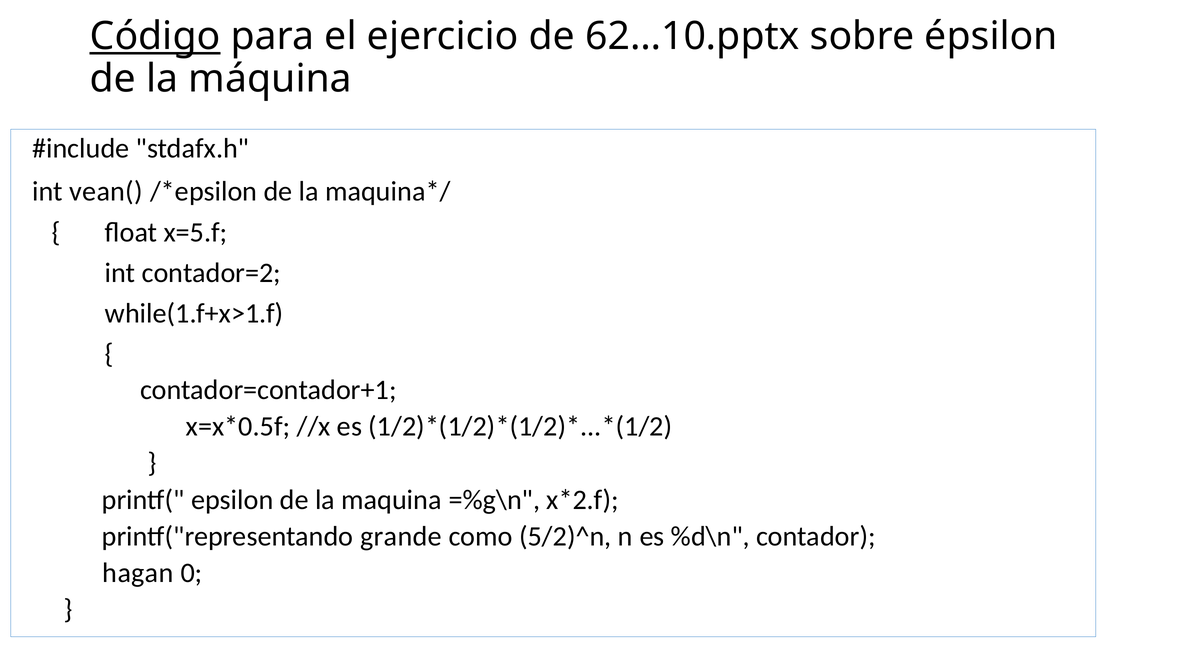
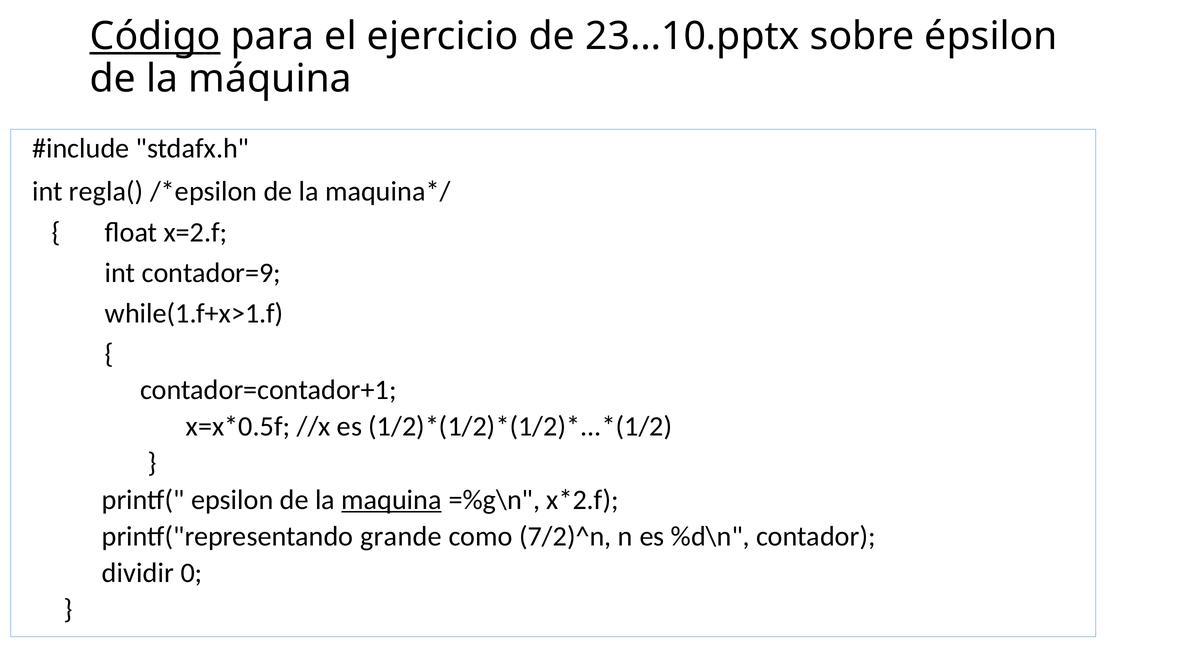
62…10.pptx: 62…10.pptx -> 23…10.pptx (692, 36)
vean(: vean( -> regla( (106, 191)
x=5.f: x=5.f -> x=2.f (195, 232)
contador=2: contador=2 -> contador=9 (211, 273)
maquina underline: none -> present (392, 500)
5/2)^n: 5/2)^n -> 7/2)^n (565, 536)
hagan: hagan -> dividir (138, 573)
